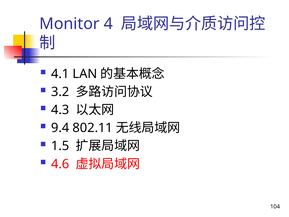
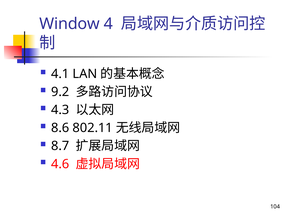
Monitor: Monitor -> Window (70, 24)
3.2: 3.2 -> 9.2 (60, 92)
9.4: 9.4 -> 8.6 (60, 128)
1.5: 1.5 -> 8.7 (60, 146)
